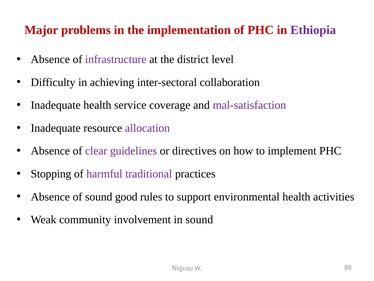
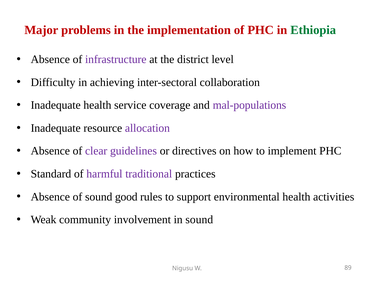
Ethiopia colour: purple -> green (313, 30)
mal-satisfaction: mal-satisfaction -> mal-populations (249, 105)
Stopping: Stopping -> Standard (51, 174)
